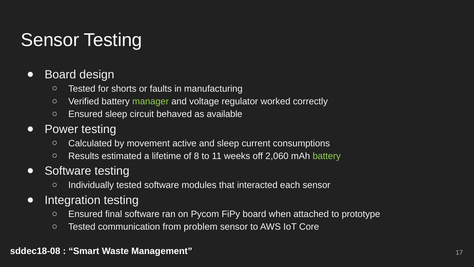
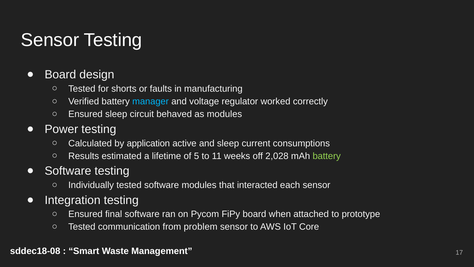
manager colour: light green -> light blue (151, 101)
as available: available -> modules (224, 114)
movement: movement -> application (148, 143)
8: 8 -> 5 (197, 156)
2,060: 2,060 -> 2,028 (277, 156)
